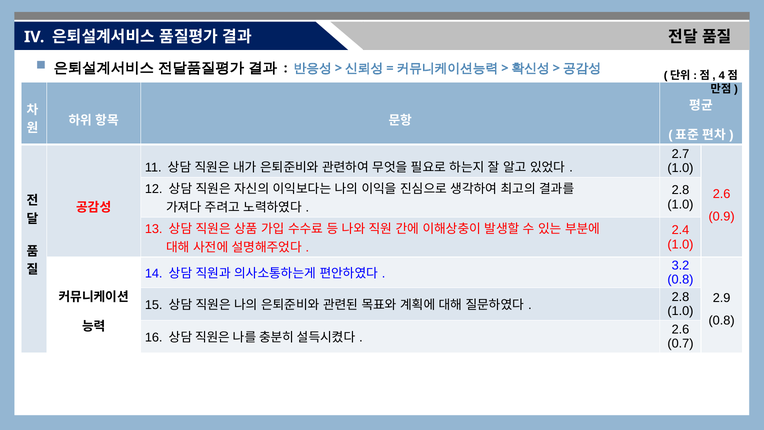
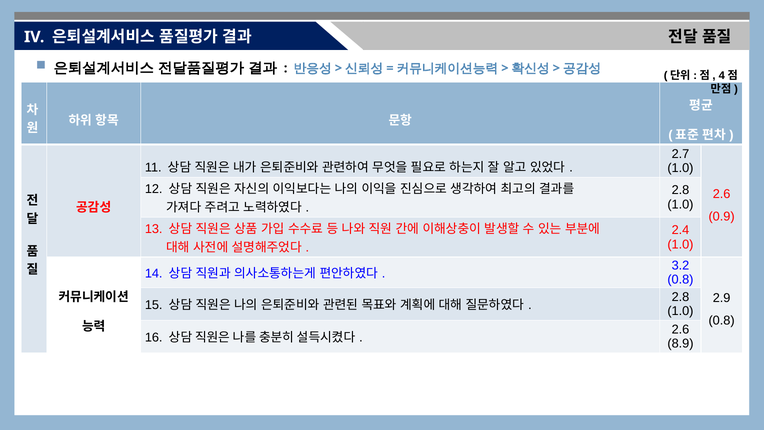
0.7: 0.7 -> 8.9 (680, 343)
